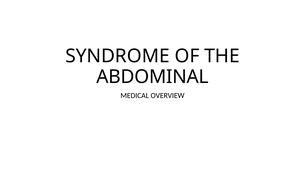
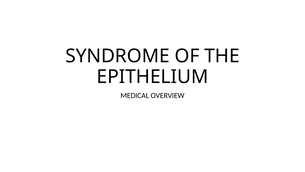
ABDOMINAL: ABDOMINAL -> EPITHELIUM (152, 77)
